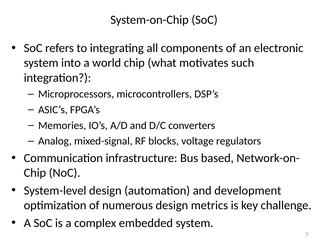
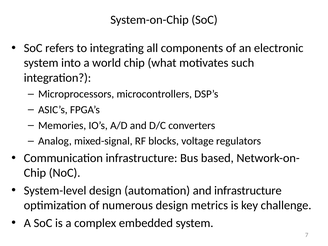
and development: development -> infrastructure (248, 191)
